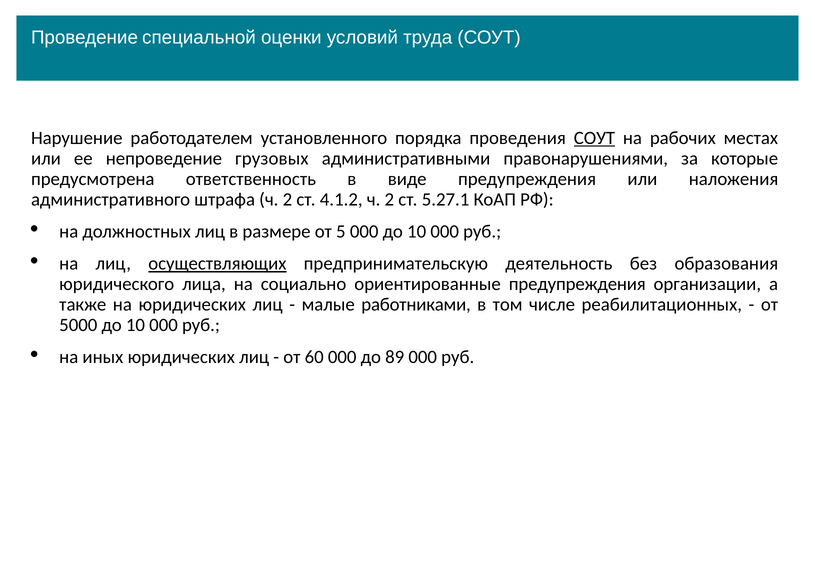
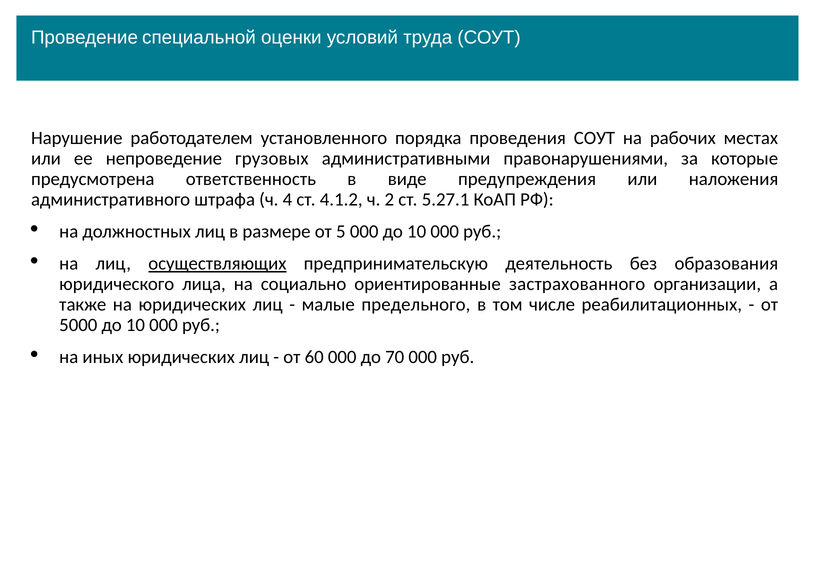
СОУТ underline: present -> none (594, 138)
штрафа ч 2: 2 -> 4 (287, 200)
ориентированные предупреждения: предупреждения -> застрахованного (577, 284)
работниками: работниками -> предельного (416, 305)
89: 89 -> 70 (395, 357)
